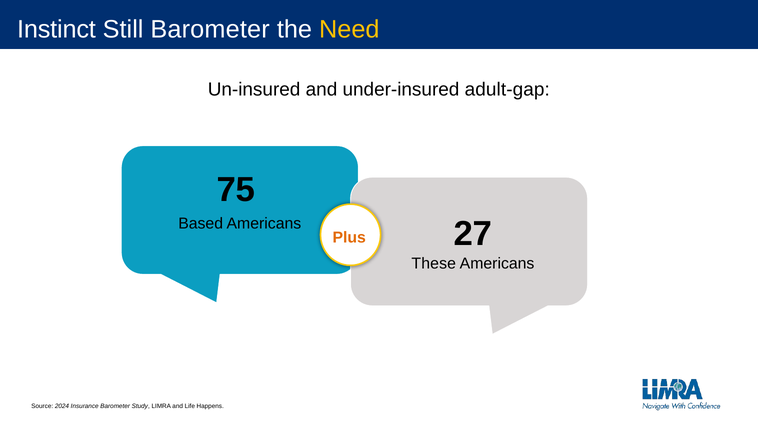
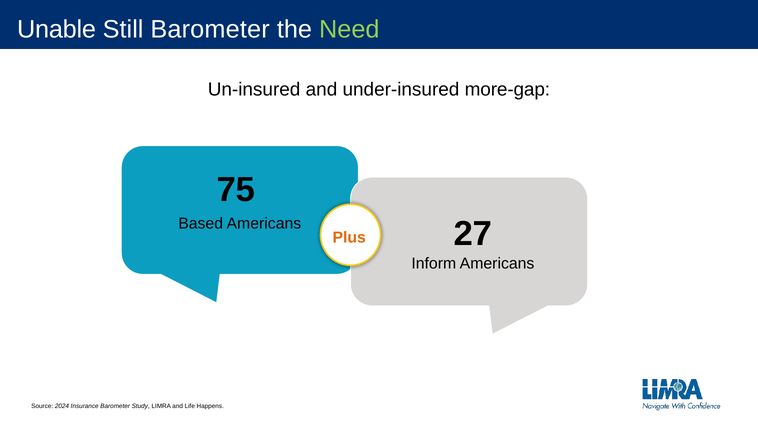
Instinct: Instinct -> Unable (56, 29)
Need colour: yellow -> light green (349, 29)
adult-gap: adult-gap -> more-gap (507, 90)
These: These -> Inform (434, 264)
